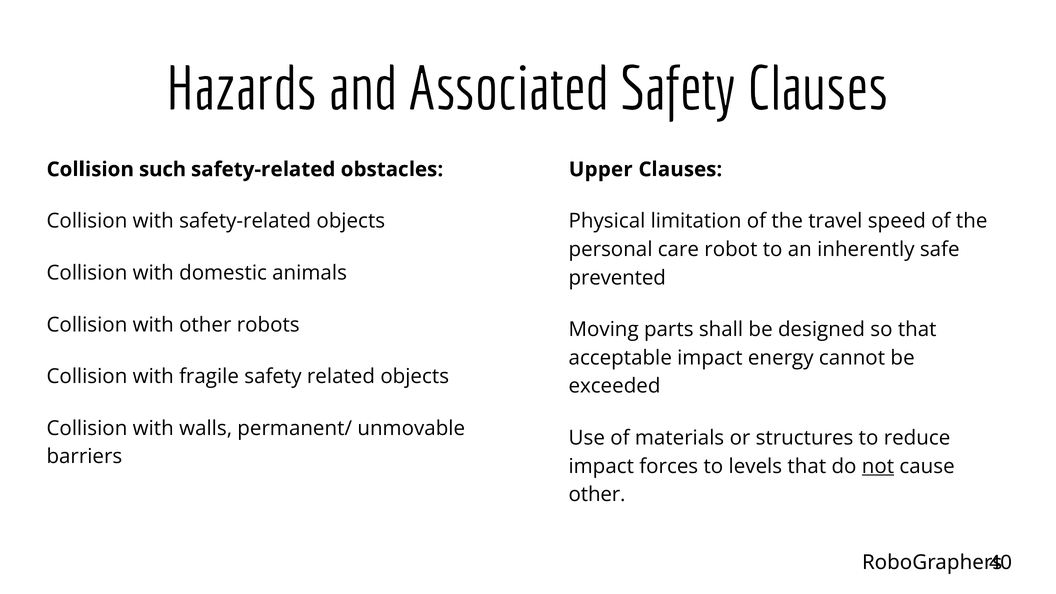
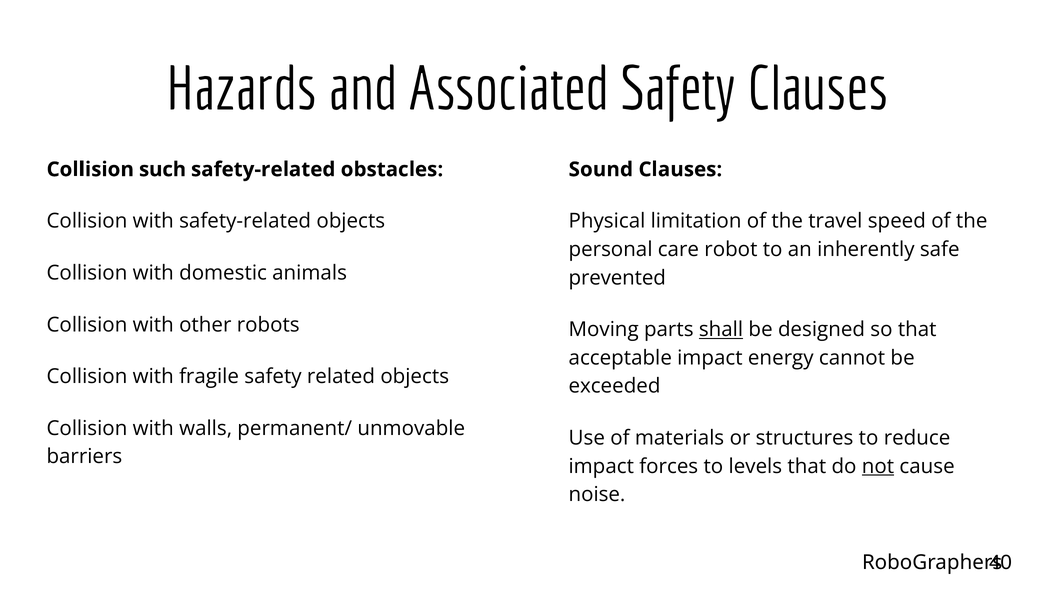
Upper: Upper -> Sound (601, 169)
shall underline: none -> present (721, 330)
other: other -> noise (597, 495)
